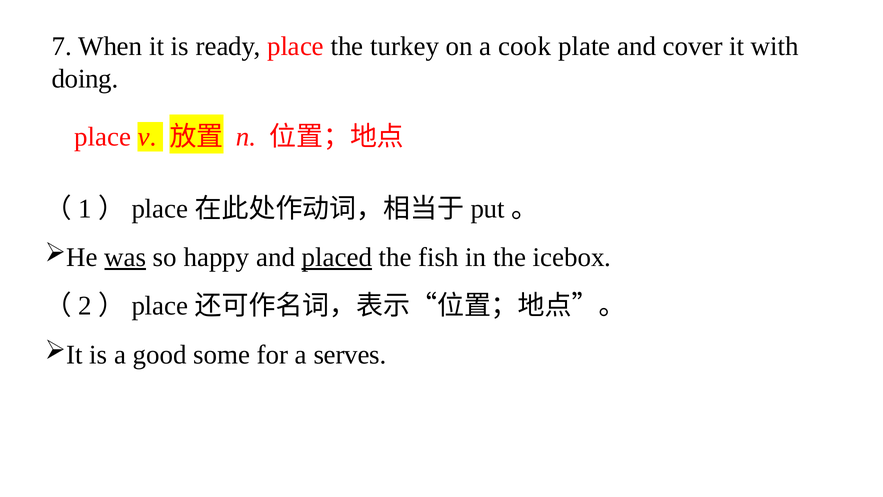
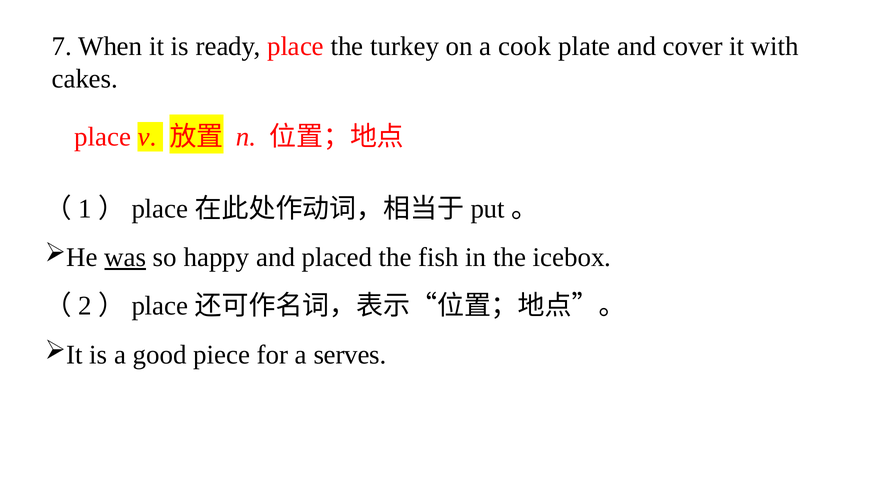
doing: doing -> cakes (85, 79)
placed underline: present -> none (337, 257)
some: some -> piece (222, 354)
